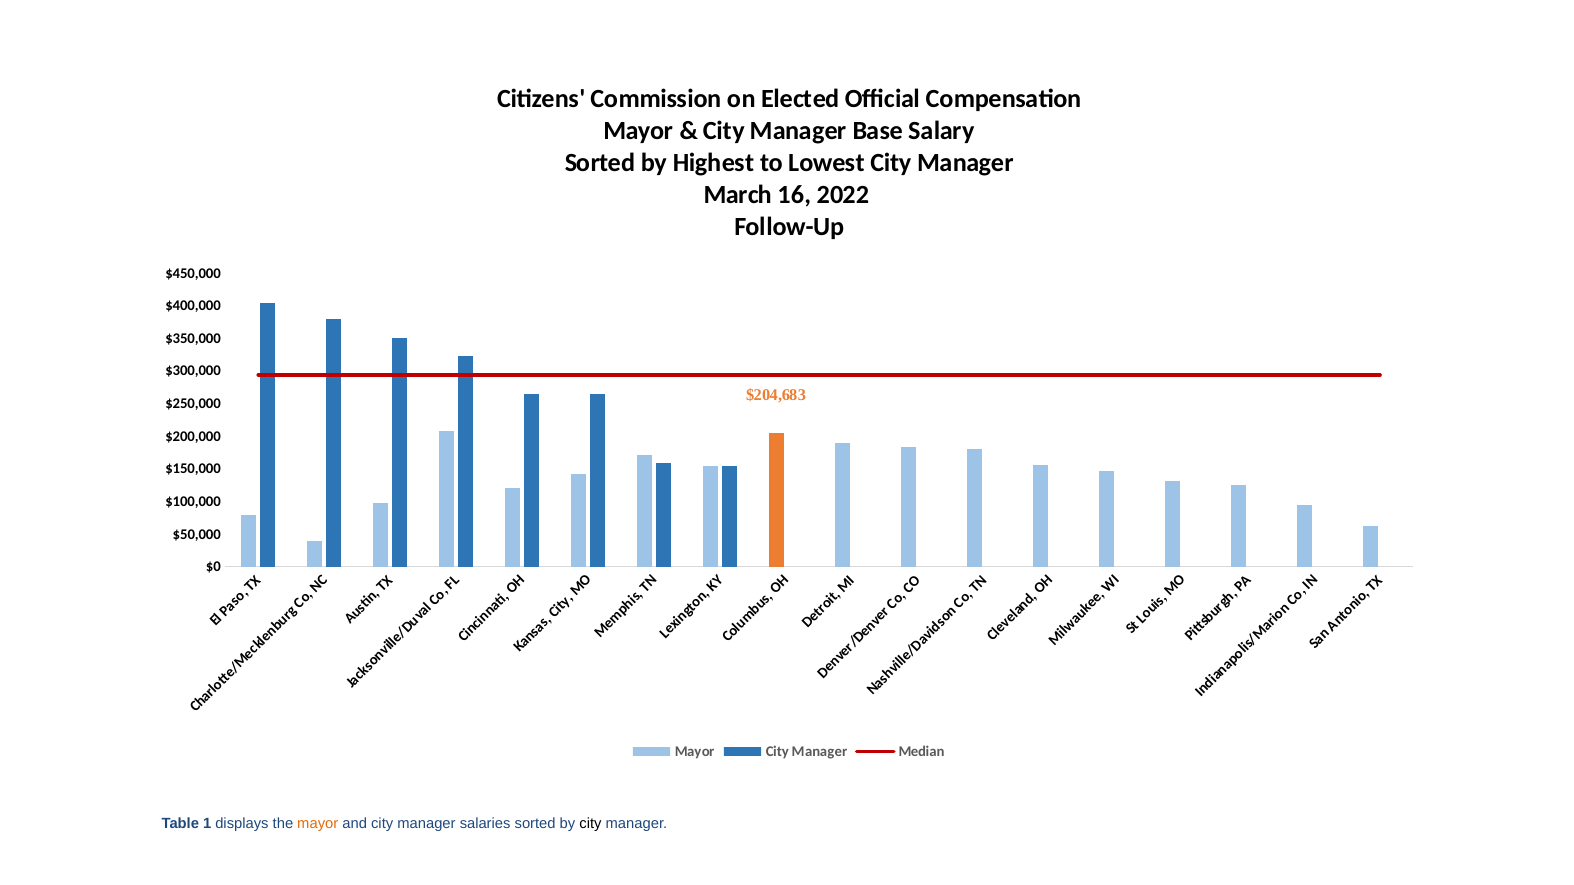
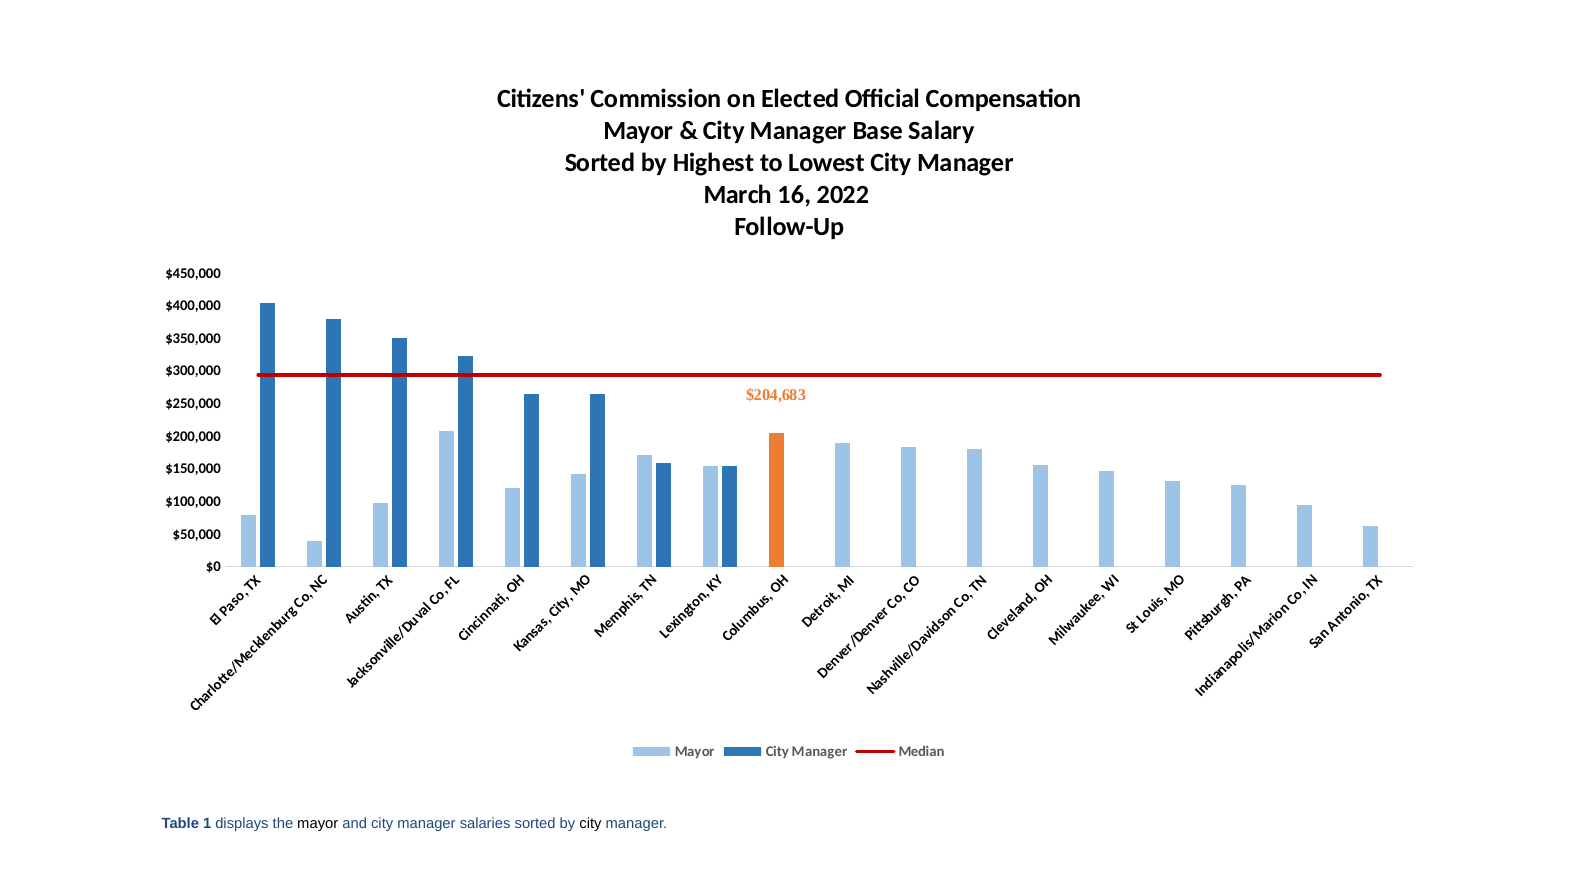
mayor colour: orange -> black (318, 824)
